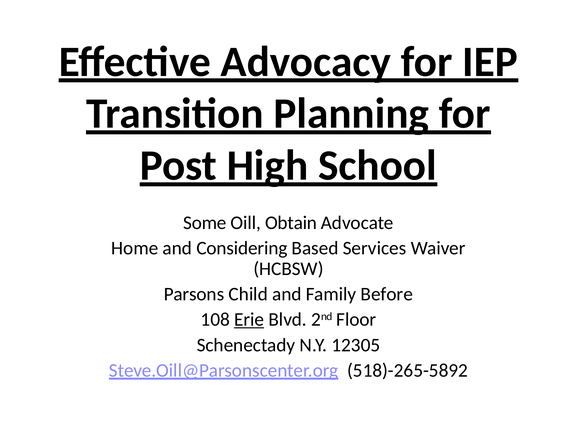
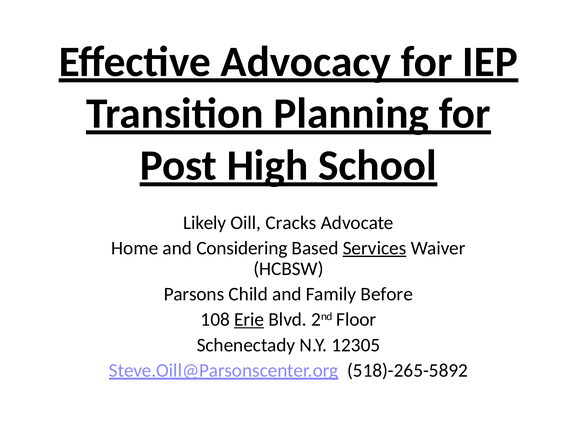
Some: Some -> Likely (205, 223)
Obtain: Obtain -> Cracks (291, 223)
Services underline: none -> present (375, 248)
